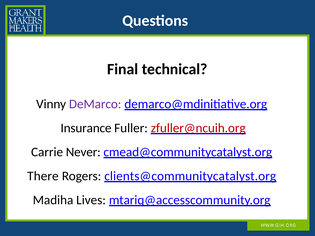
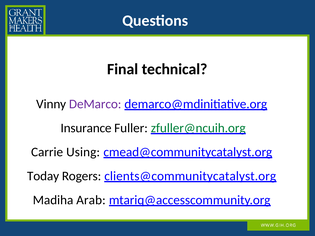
zfuller@ncuih.org colour: red -> green (198, 128)
Never: Never -> Using (83, 152)
There: There -> Today (43, 176)
Lives: Lives -> Arab (91, 200)
